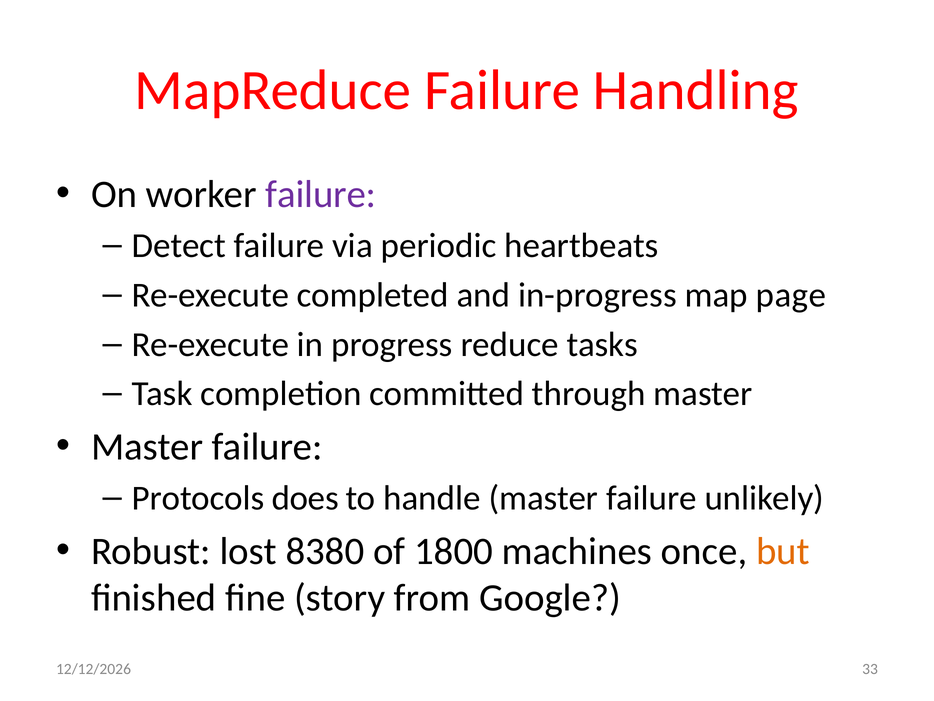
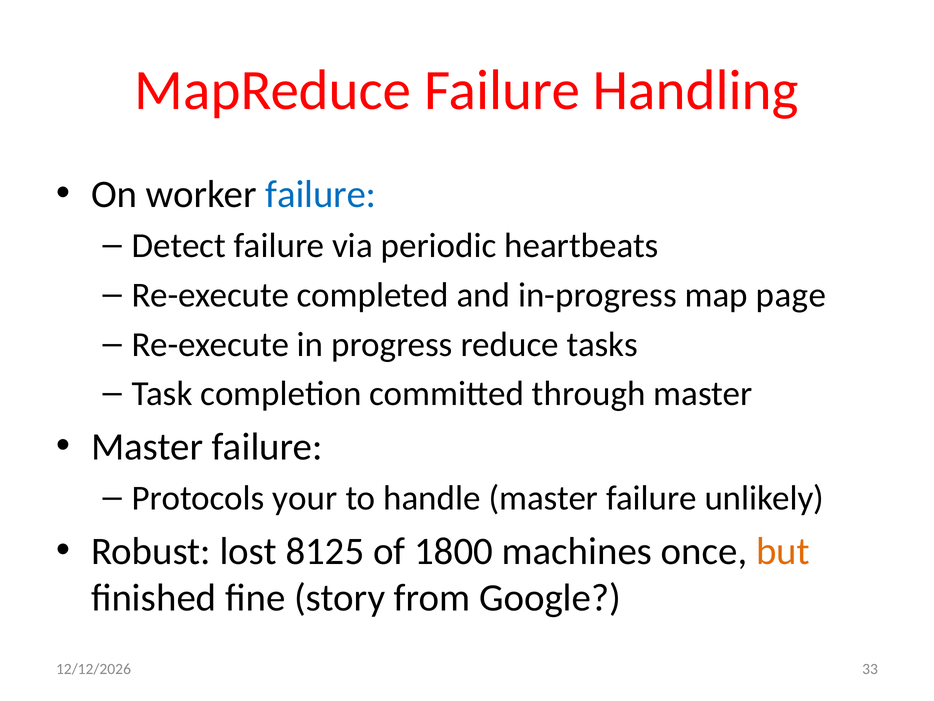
failure colour: purple -> blue (321, 194)
does: does -> your (305, 498)
8380: 8380 -> 8125 (325, 551)
